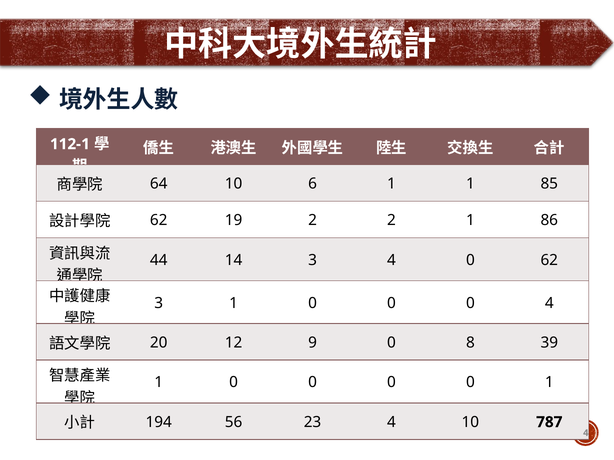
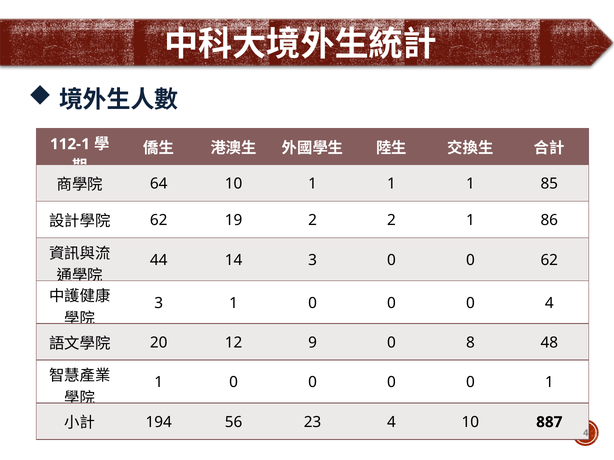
10 6: 6 -> 1 (313, 184)
3 4: 4 -> 0 (391, 260)
39: 39 -> 48 (549, 343)
787: 787 -> 887 (549, 423)
